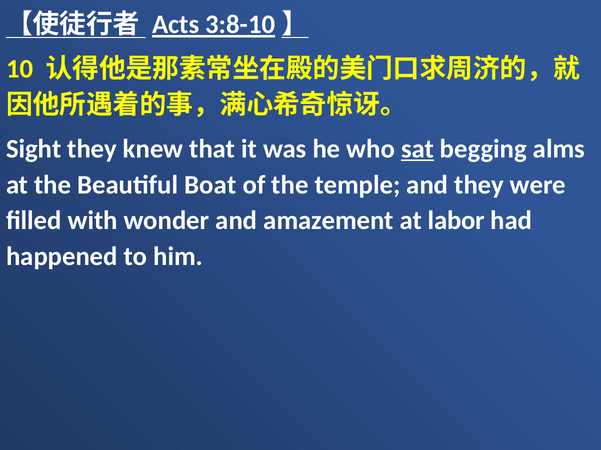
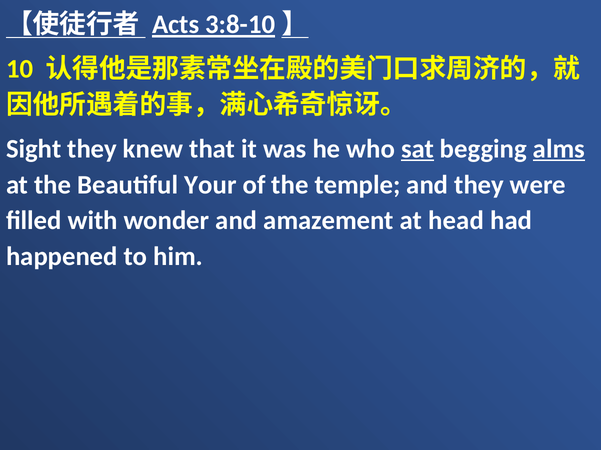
alms underline: none -> present (559, 149)
Boat: Boat -> Your (210, 185)
labor: labor -> head (456, 221)
